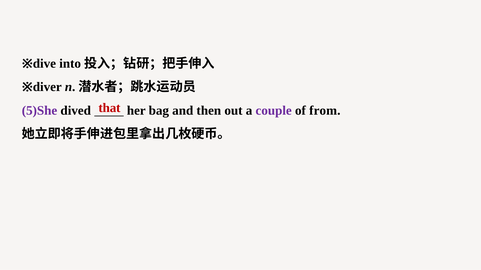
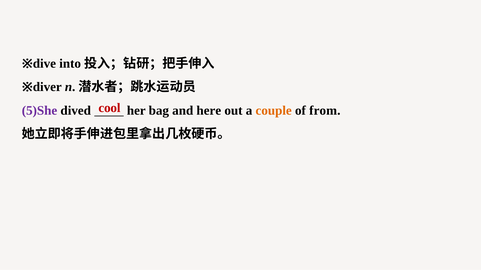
that: that -> cool (109, 108)
then: then -> here (209, 111)
couple colour: purple -> orange (274, 111)
